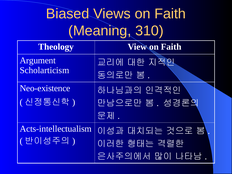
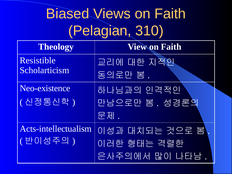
Meaning: Meaning -> Pelagian (100, 31)
Argument: Argument -> Resistible (38, 60)
